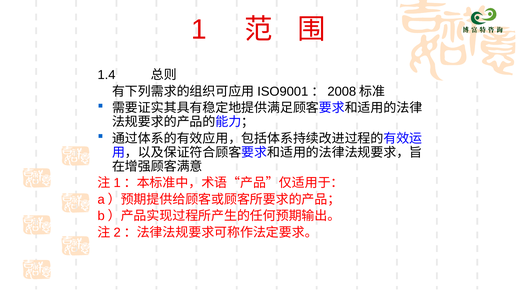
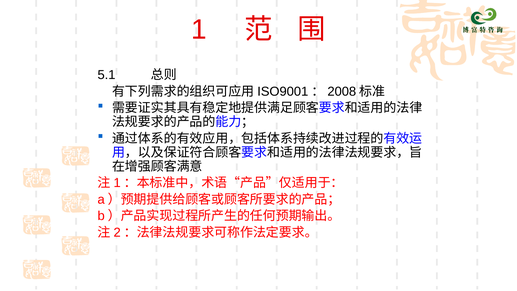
1.4: 1.4 -> 5.1 (106, 75)
